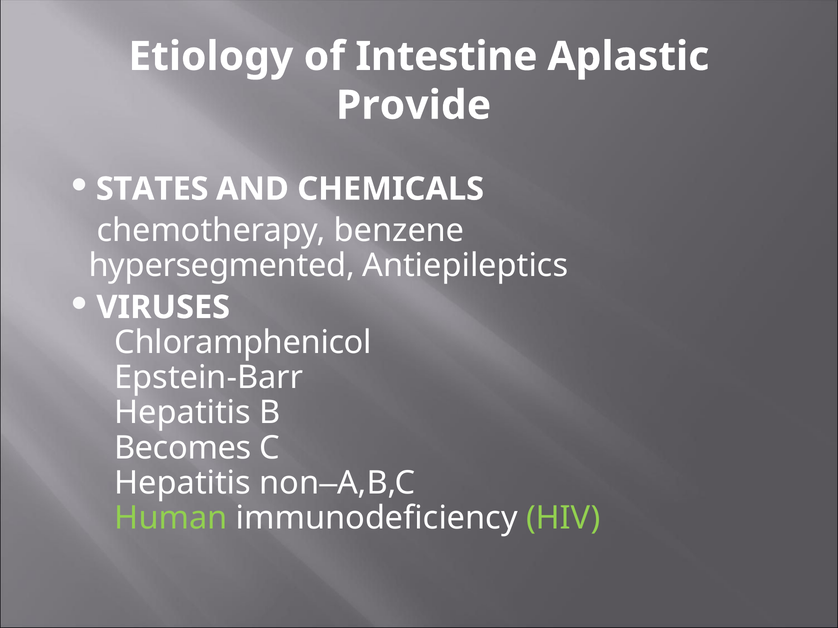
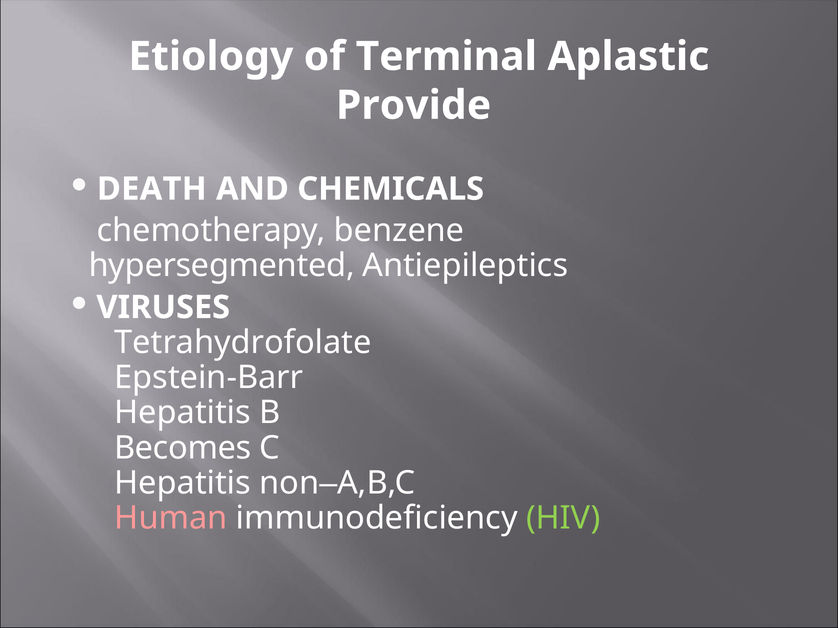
Intestine: Intestine -> Terminal (446, 57)
STATES: STATES -> DEATH (152, 189)
Chloramphenicol: Chloramphenicol -> Tetrahydrofolate (243, 343)
Human colour: light green -> pink (171, 518)
